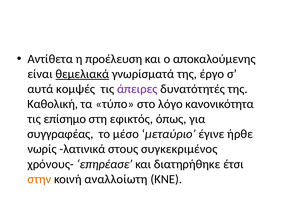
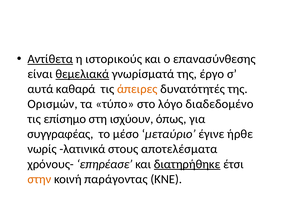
Αντίθετα underline: none -> present (50, 59)
προέλευση: προέλευση -> ιστορικούς (114, 59)
αποκαλούμενης: αποκαλούμενης -> επανασύνθεσης (214, 59)
κομψές: κομψές -> καθαρά (76, 89)
άπειρες colour: purple -> orange (137, 89)
Καθολική: Καθολική -> Ορισμών (53, 104)
κανονικότητα: κανονικότητα -> διαδεδομένο (219, 104)
εφικτός: εφικτός -> ισχύουν (132, 119)
συγκεκριμένος: συγκεκριμένος -> αποτελέσματα (179, 149)
διατηρήθηκε underline: none -> present (187, 164)
αναλλοίωτη: αναλλοίωτη -> παράγοντας (116, 180)
